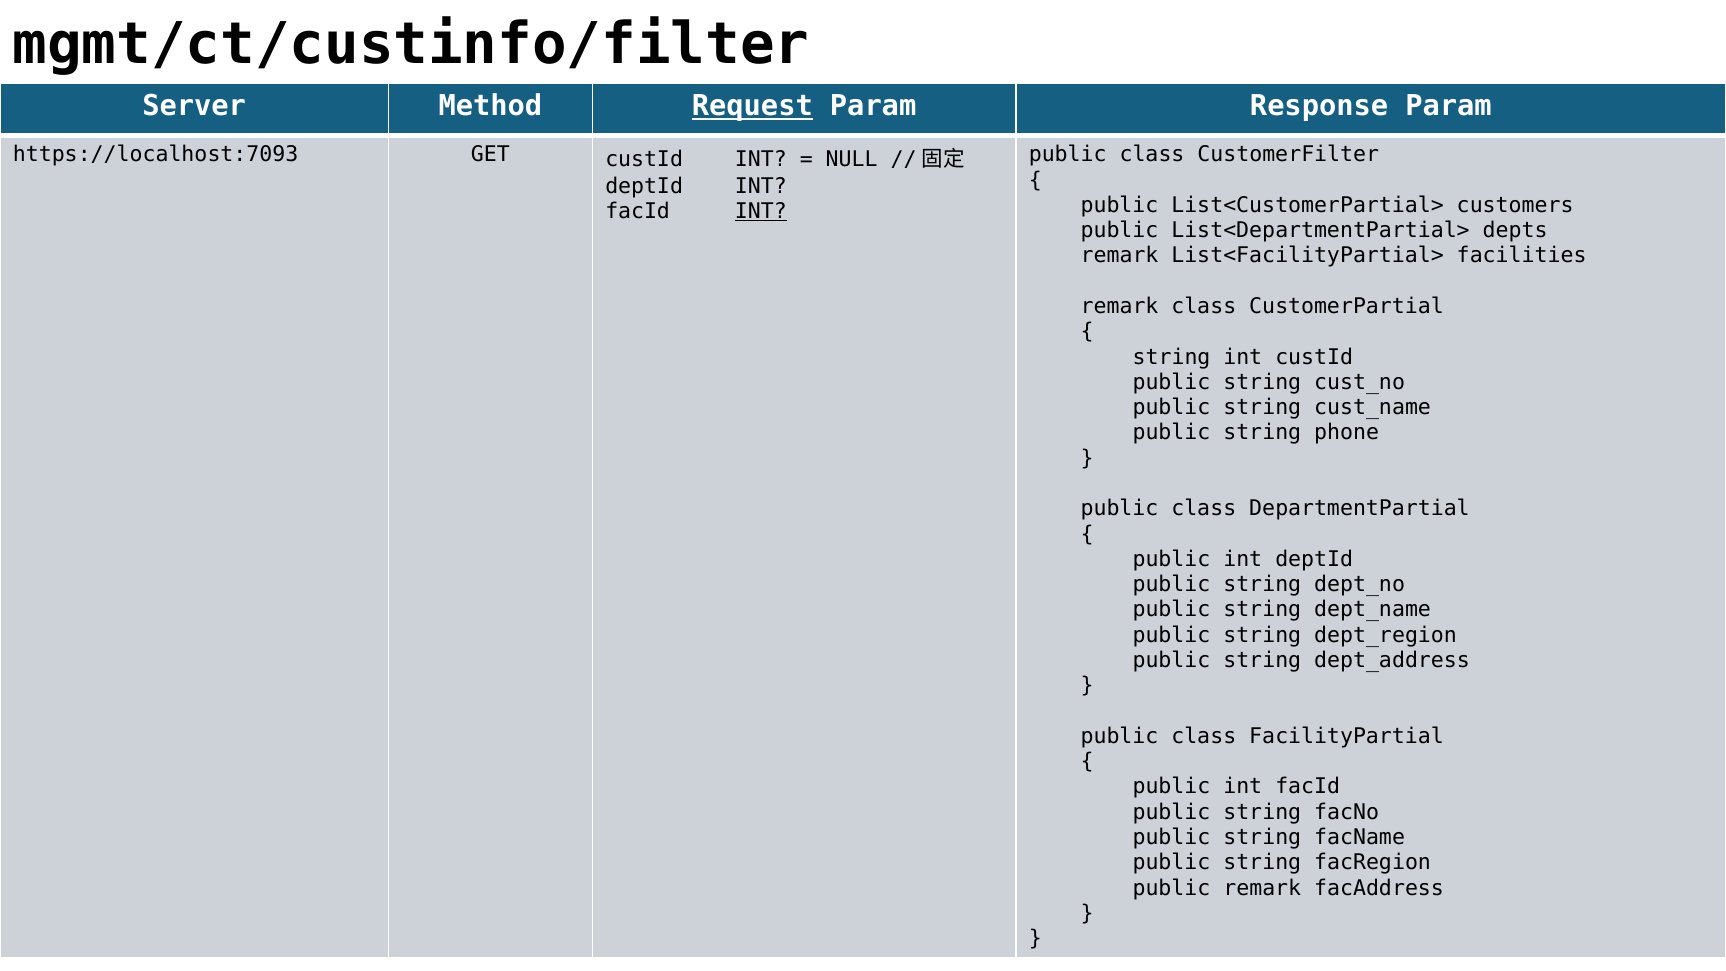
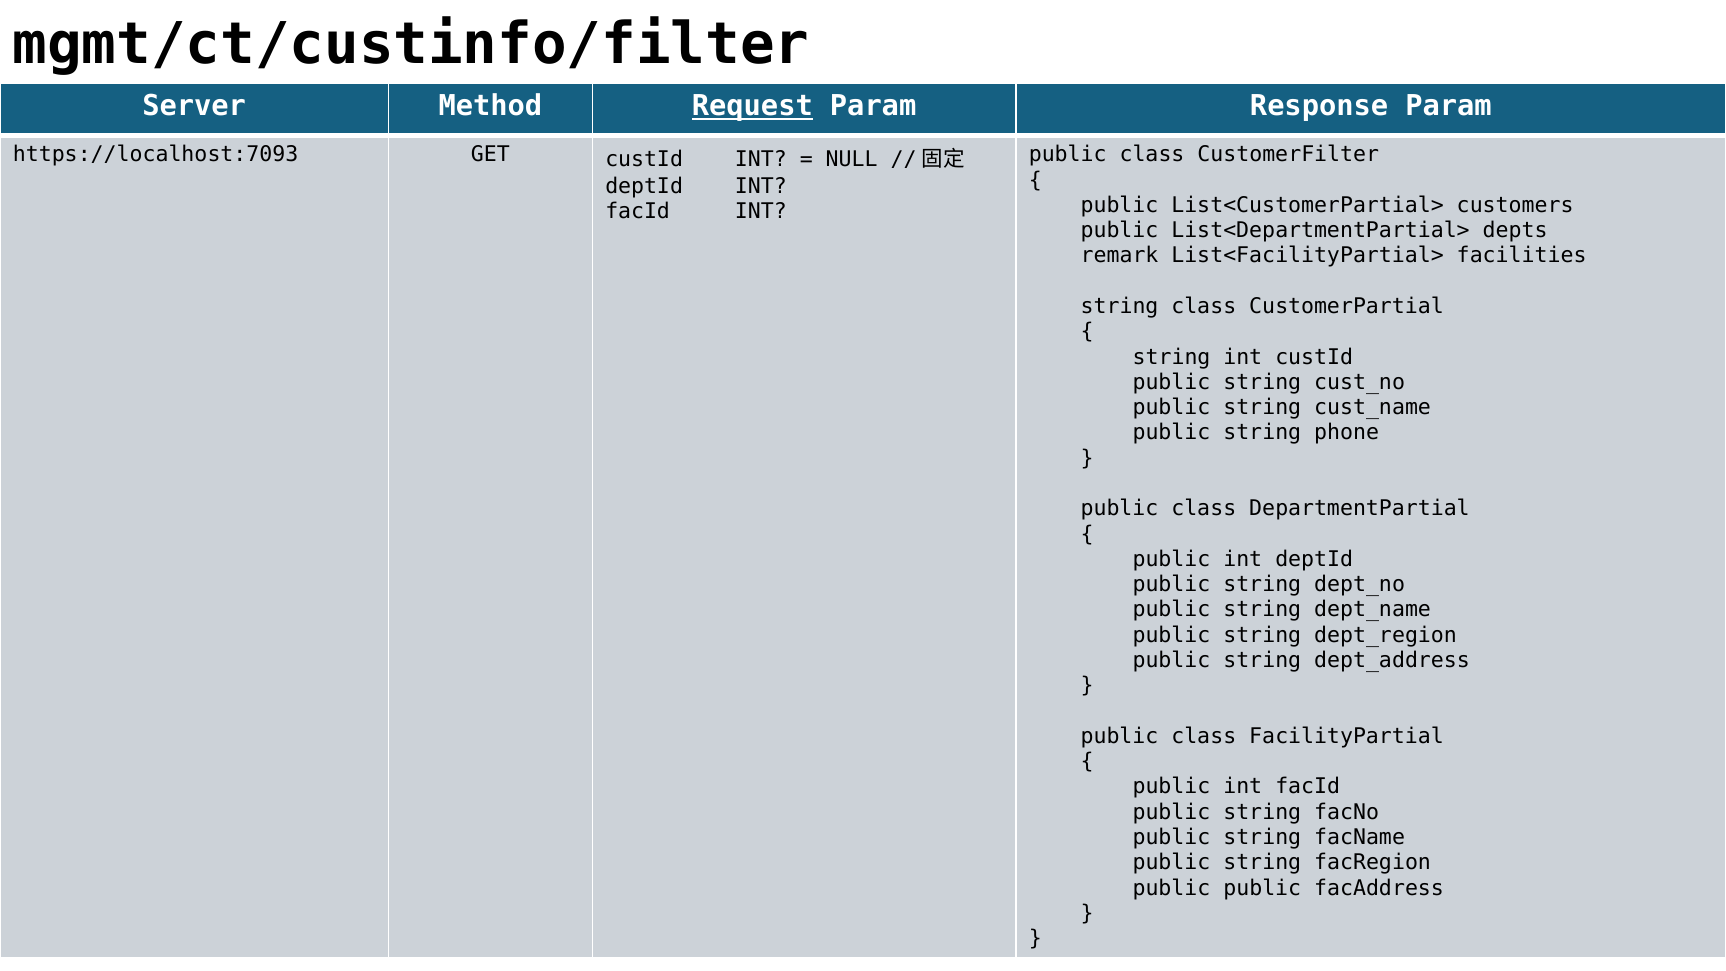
INT underline: present -> none (761, 211)
remark: remark -> string (1120, 306)
public remark: remark -> public (1262, 888)
